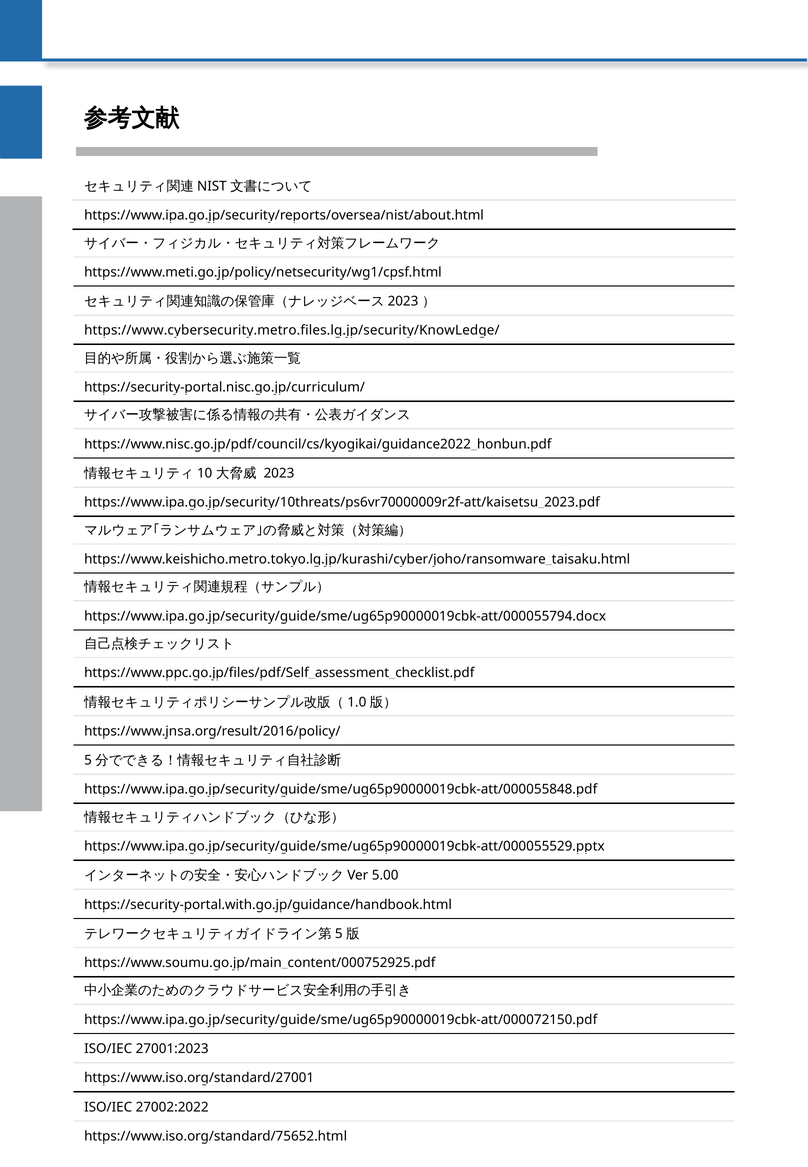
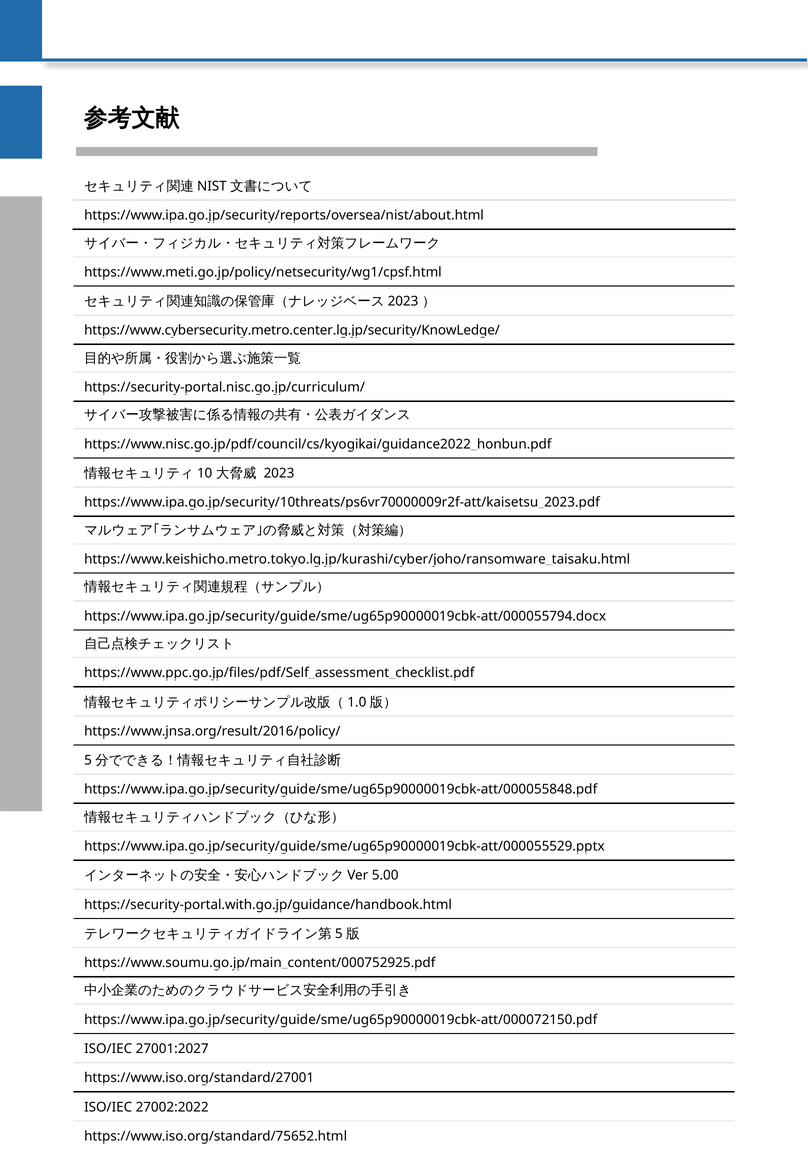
https://www.cybersecurity.metro.files.lg.jp/security/KnowLedge/: https://www.cybersecurity.metro.files.lg.jp/security/KnowLedge/ -> https://www.cybersecurity.metro.center.lg.jp/security/KnowLedge/ (292, 331)
27001:2023: 27001:2023 -> 27001:2027 (172, 1049)
